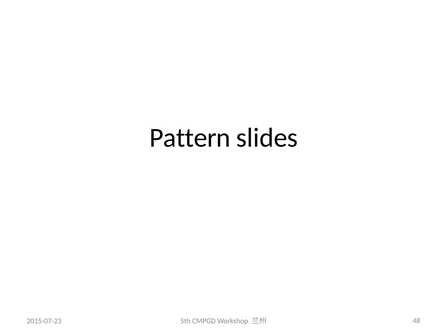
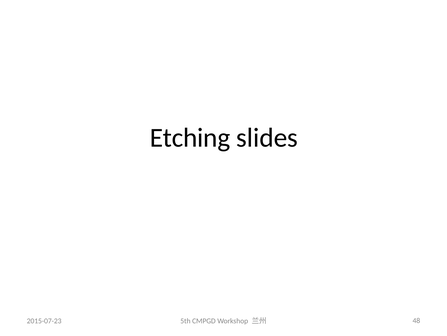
Pattern: Pattern -> Etching (190, 138)
